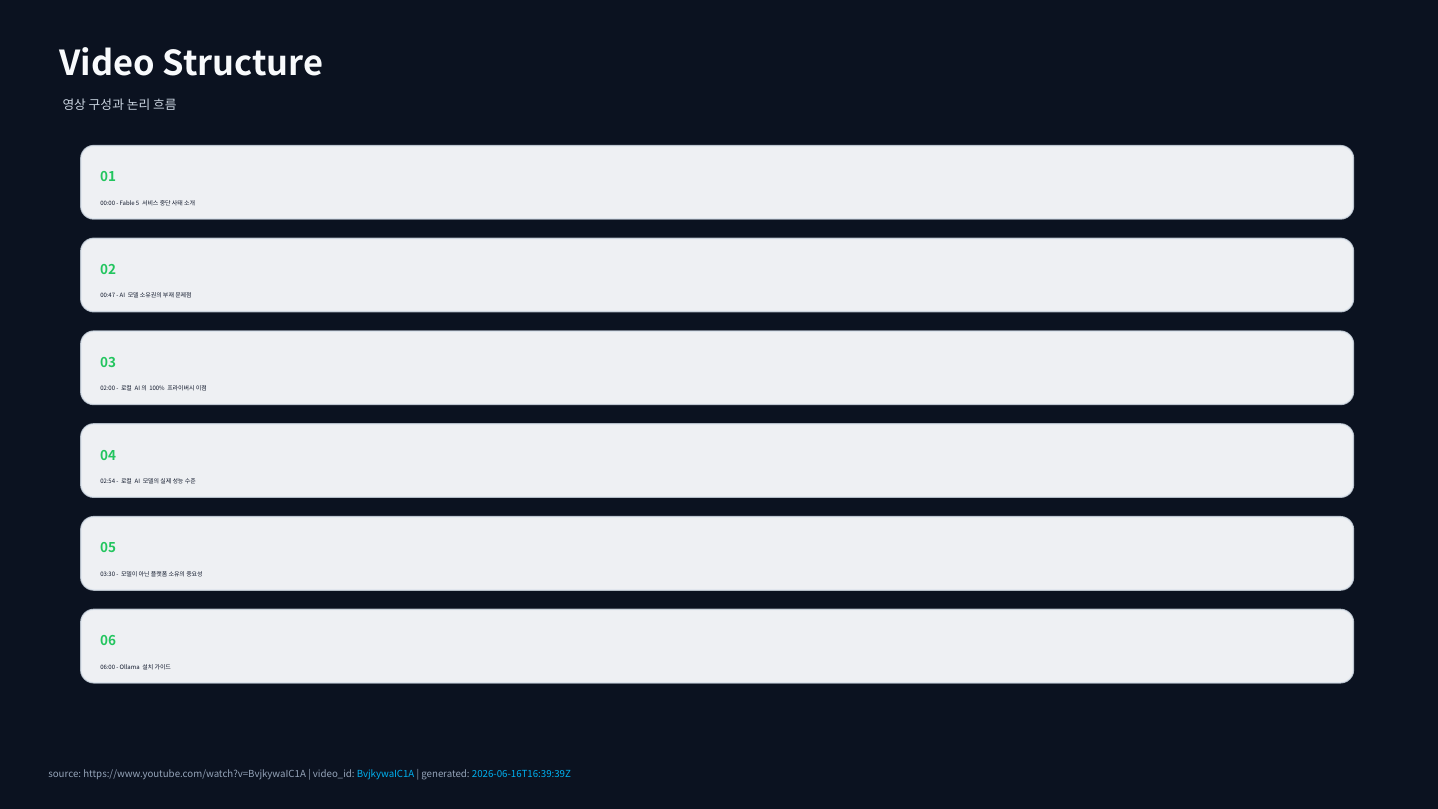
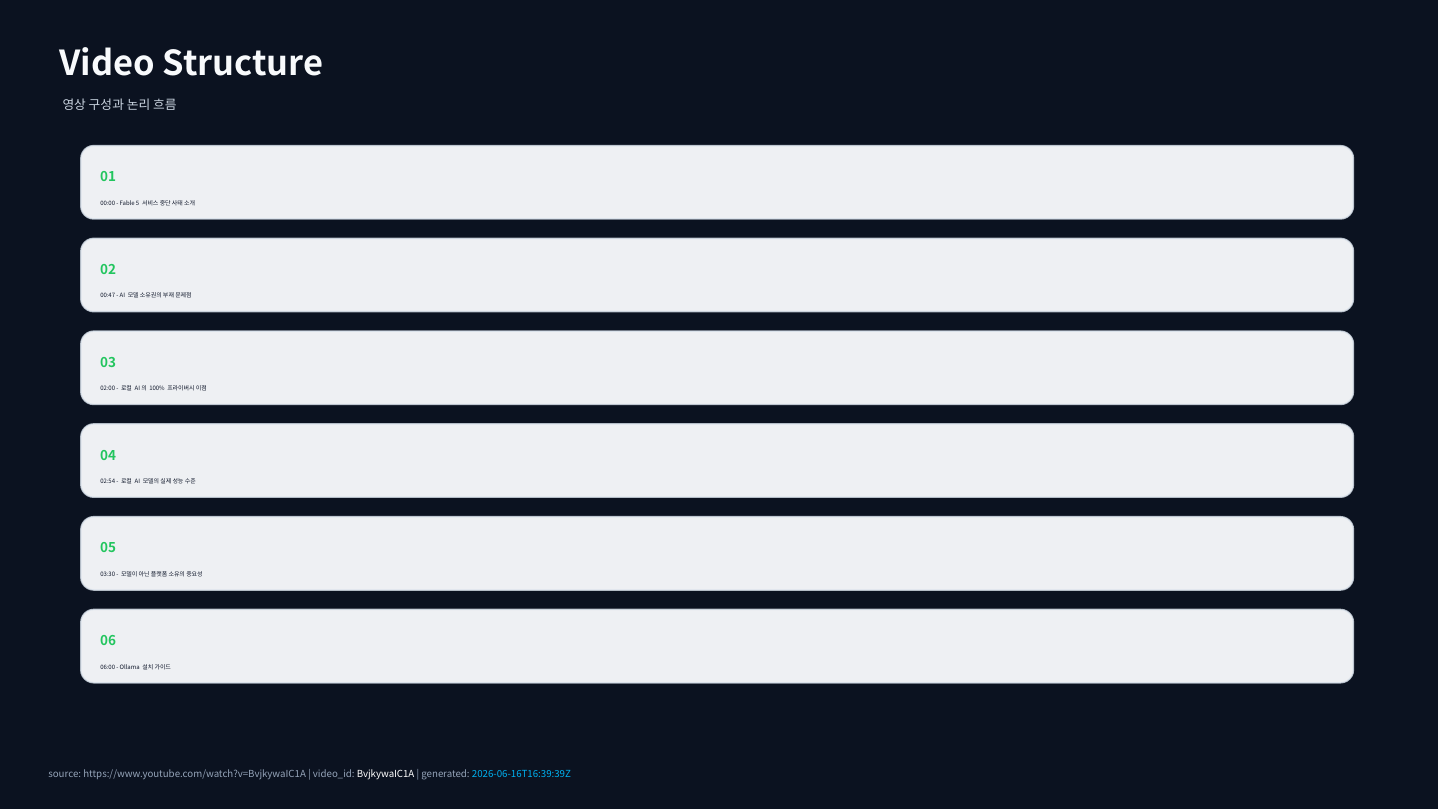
BvjkywaIC1A colour: light blue -> white (386, 774)
